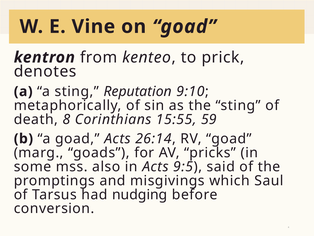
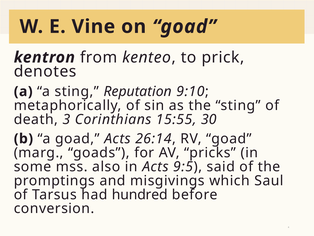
8: 8 -> 3 (66, 119)
59: 59 -> 30 (209, 119)
nudging: nudging -> hundred (140, 194)
